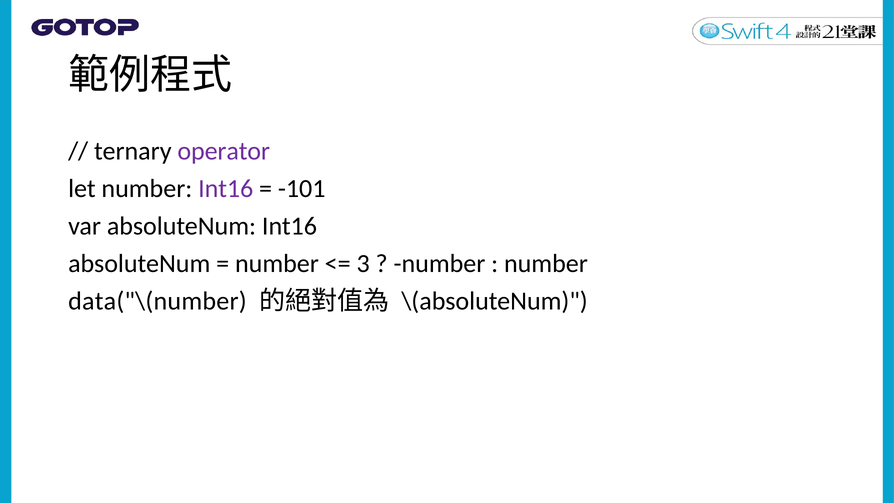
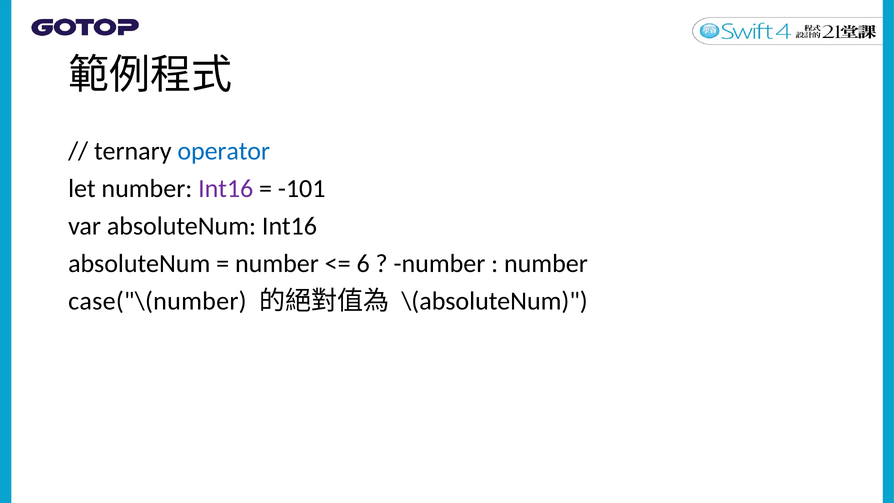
operator colour: purple -> blue (224, 151)
3: 3 -> 6 (363, 264)
data("\(number: data("\(number -> case("\(number (157, 301)
